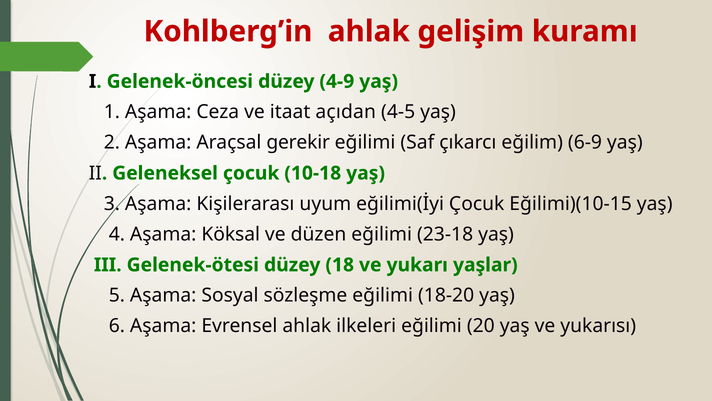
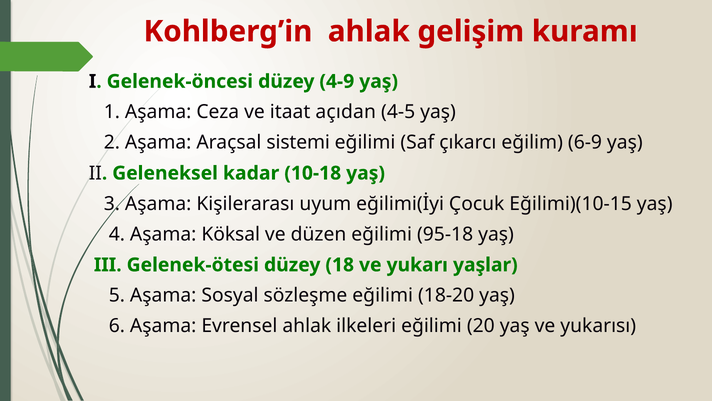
gerekir: gerekir -> sistemi (298, 142)
Geleneksel çocuk: çocuk -> kadar (251, 173)
23-18: 23-18 -> 95-18 (445, 234)
